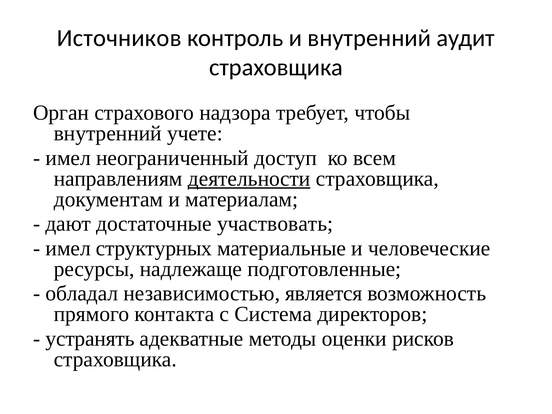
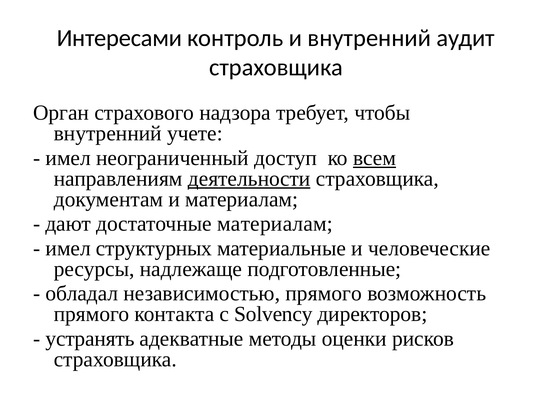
Источников: Источников -> Интересами (119, 38)
всем underline: none -> present (374, 158)
достаточные участвовать: участвовать -> материалам (275, 224)
независимостью является: является -> прямого (324, 294)
Система: Система -> Solvency (273, 314)
